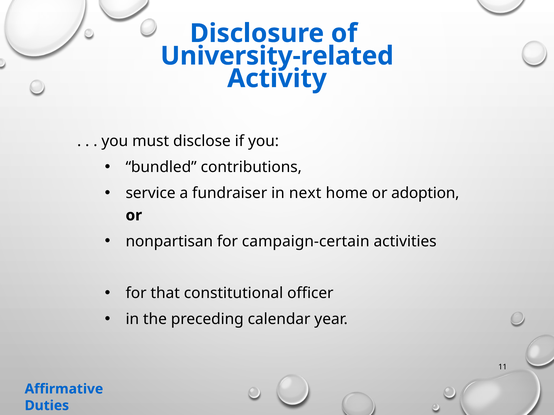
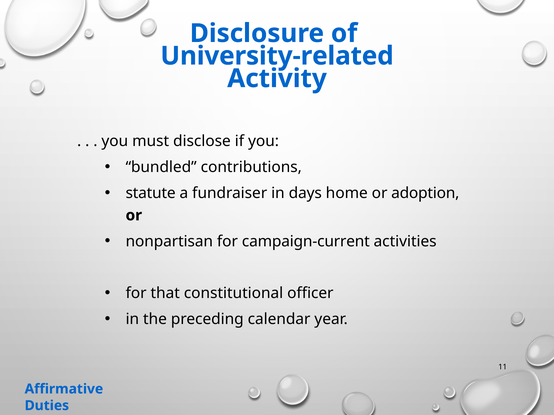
service: service -> statute (151, 193)
next: next -> days (305, 193)
campaign-certain: campaign-certain -> campaign-current (306, 242)
